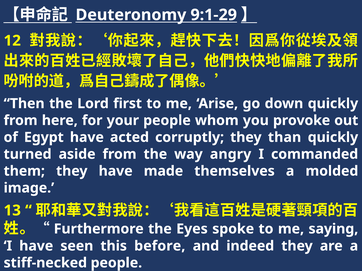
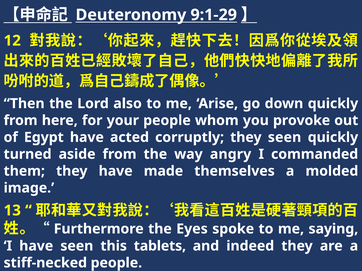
first: first -> also (128, 104)
they than: than -> seen (285, 138)
before: before -> tablets (160, 246)
